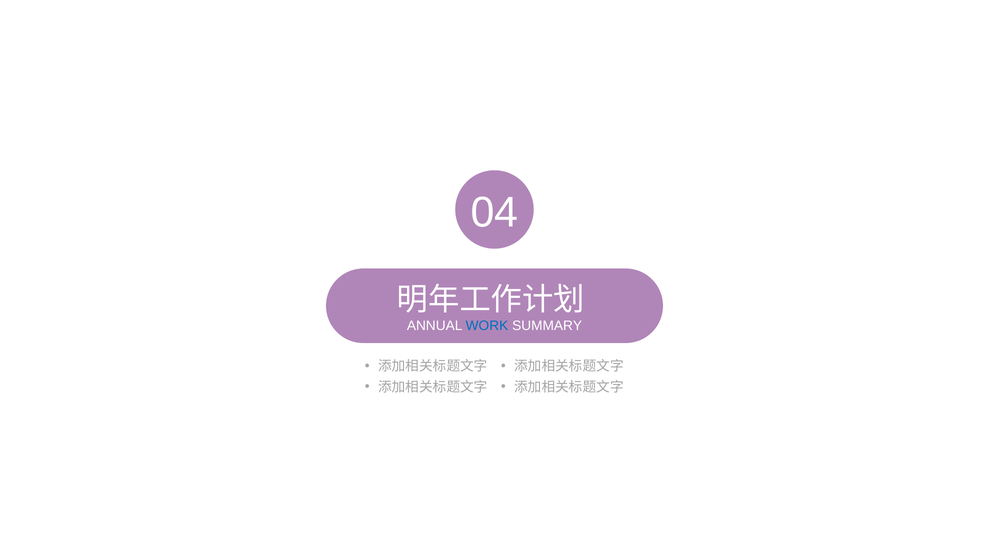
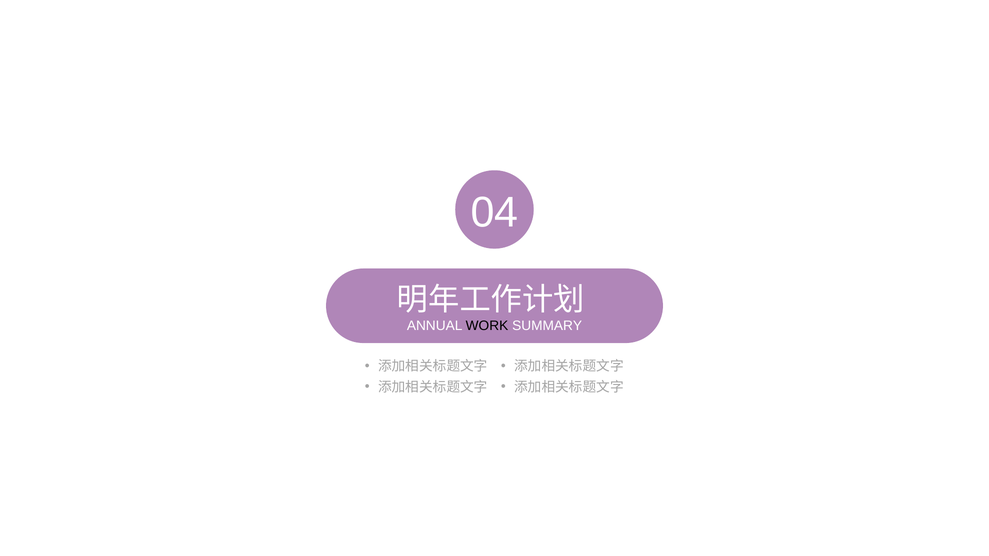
WORK colour: blue -> black (487, 326)
